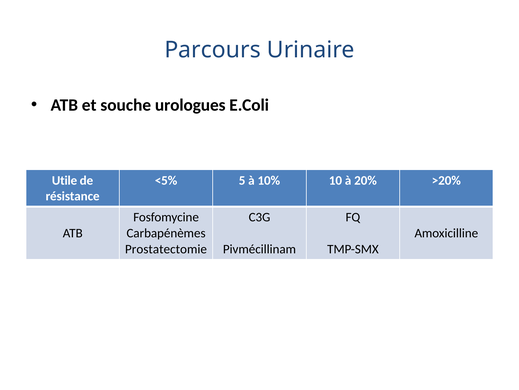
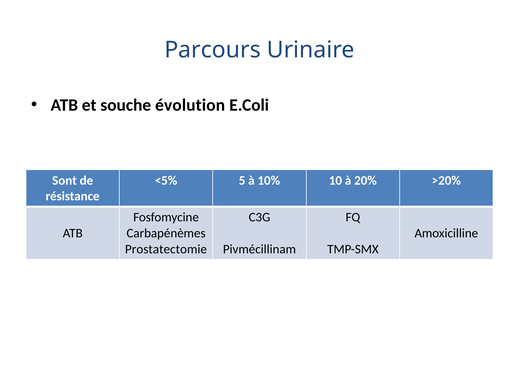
urologues: urologues -> évolution (190, 105)
Utile: Utile -> Sont (64, 180)
